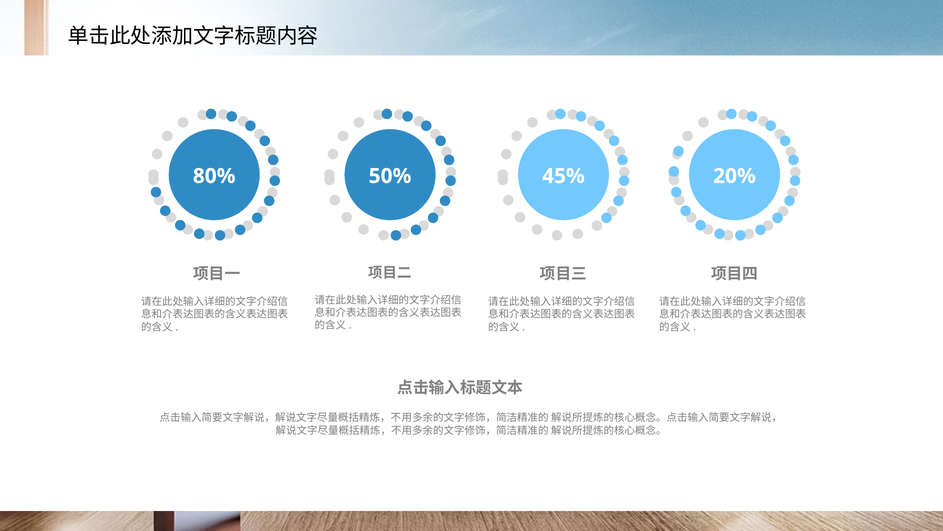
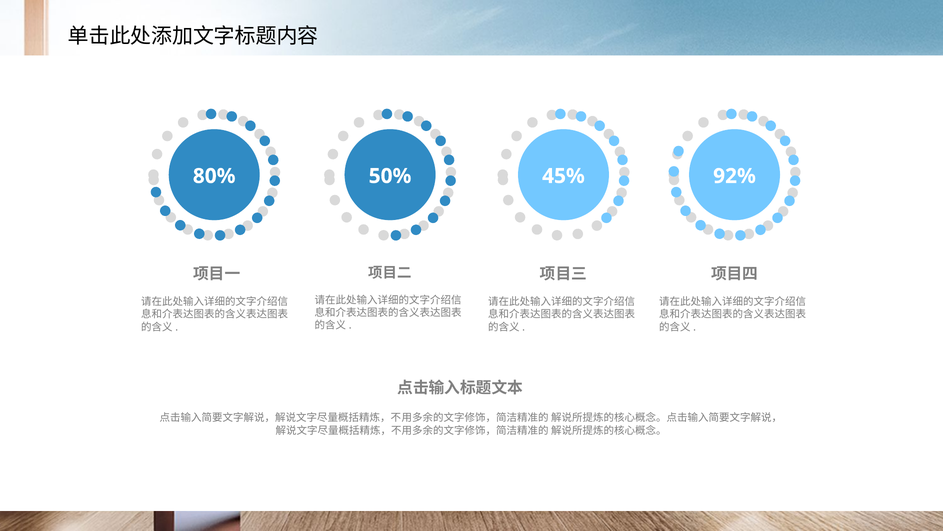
20%: 20% -> 92% (735, 176)
